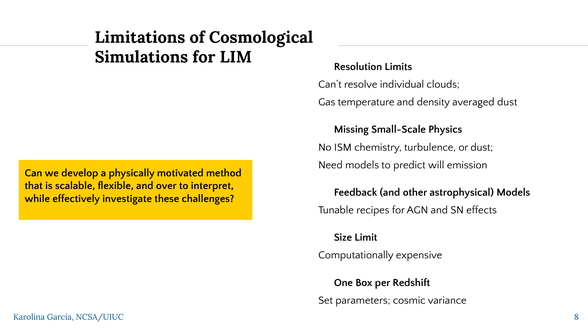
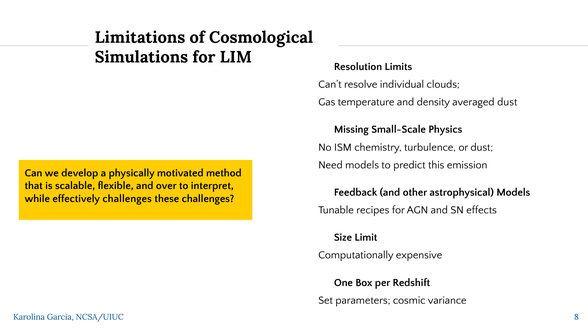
will: will -> this (436, 165)
effectively investigate: investigate -> challenges (127, 198)
